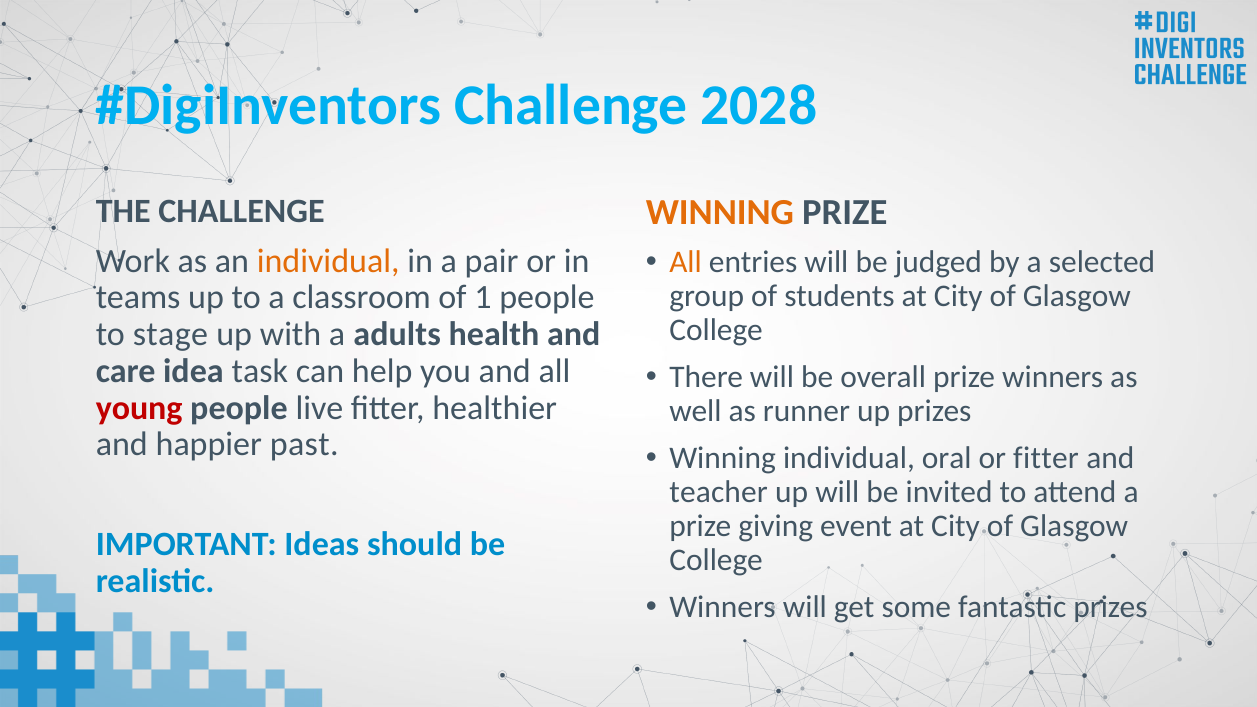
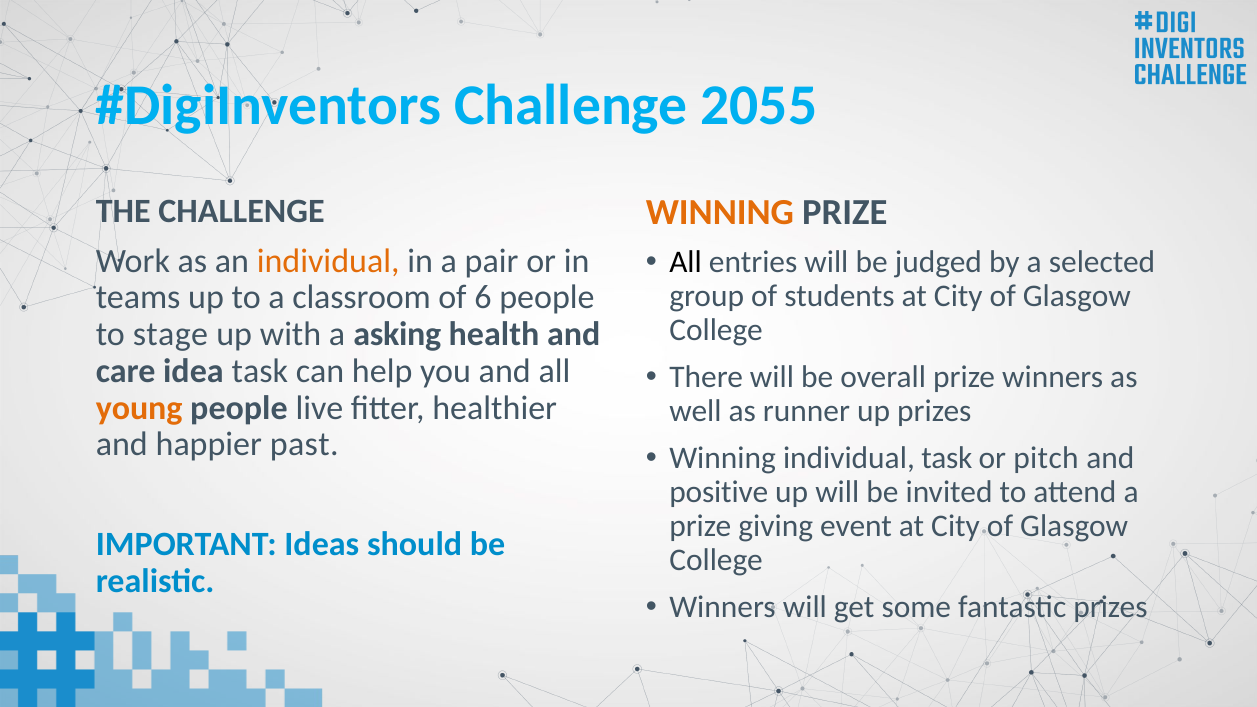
2028: 2028 -> 2055 (759, 106)
All colour: orange -> black (686, 262)
1: 1 -> 6 (483, 298)
adults: adults -> asking (397, 334)
young colour: red -> orange (139, 408)
individual oral: oral -> task (947, 458)
or fitter: fitter -> pitch (1046, 458)
teacher: teacher -> positive (719, 492)
